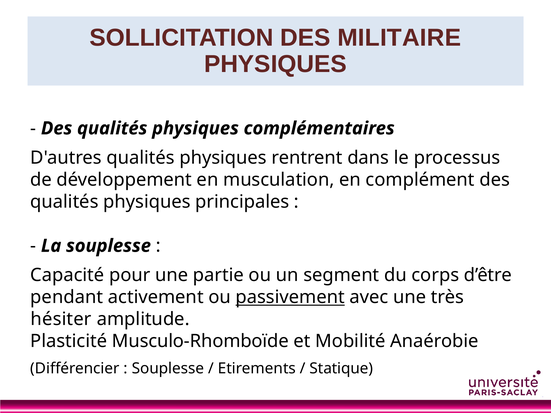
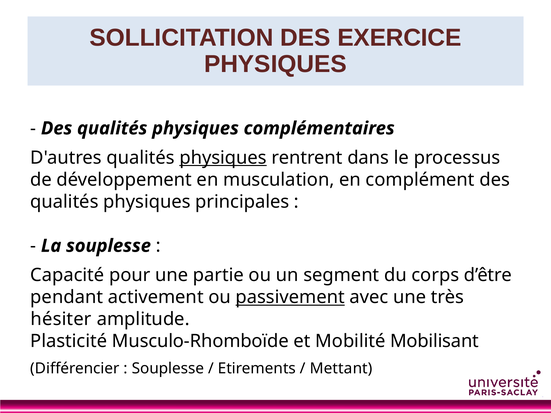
MILITAIRE: MILITAIRE -> EXERCICE (399, 38)
physiques underline: none -> present (223, 158)
Anaérobie: Anaérobie -> Mobilisant (434, 341)
Statique: Statique -> Mettant (341, 369)
